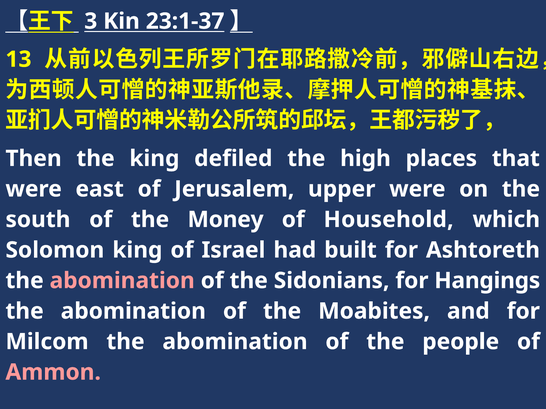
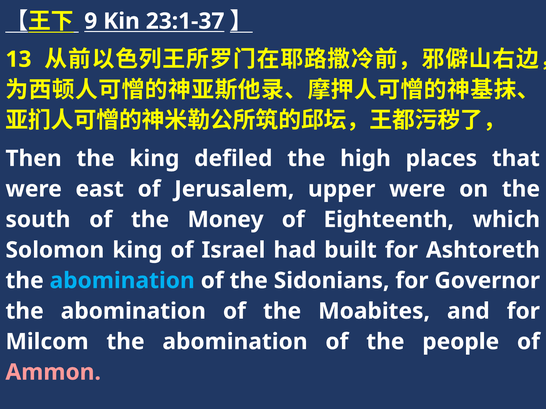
3: 3 -> 9 (91, 21)
Household: Household -> Eighteenth (389, 220)
abomination colour: pink -> light blue (122, 281)
Hangings: Hangings -> Governor (487, 281)
